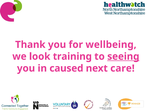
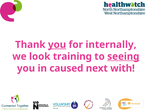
you underline: none -> present (57, 44)
wellbeing: wellbeing -> internally (111, 44)
care: care -> with (123, 68)
